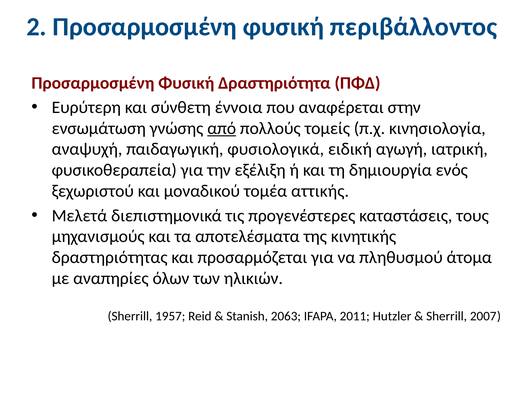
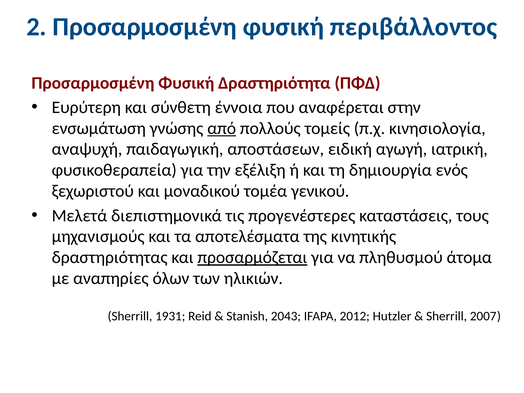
φυσιολογικά: φυσιολογικά -> αποστάσεων (276, 149)
αττικής: αττικής -> γενικού (320, 191)
προσαρμόζεται underline: none -> present (252, 257)
1957: 1957 -> 1931 (170, 316)
2063: 2063 -> 2043 (286, 316)
2011: 2011 -> 2012 (355, 316)
